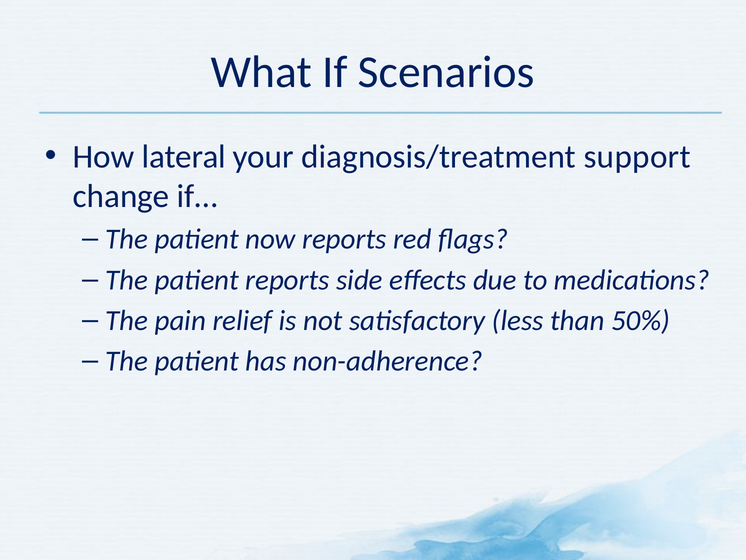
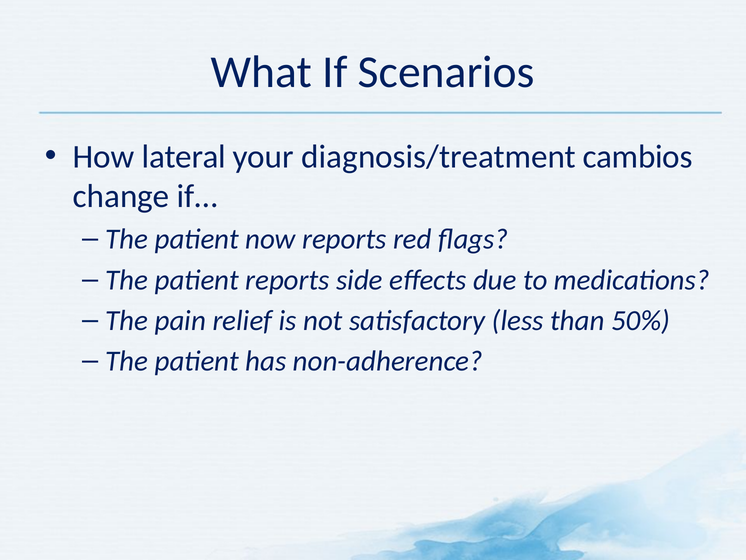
support: support -> cambios (638, 156)
